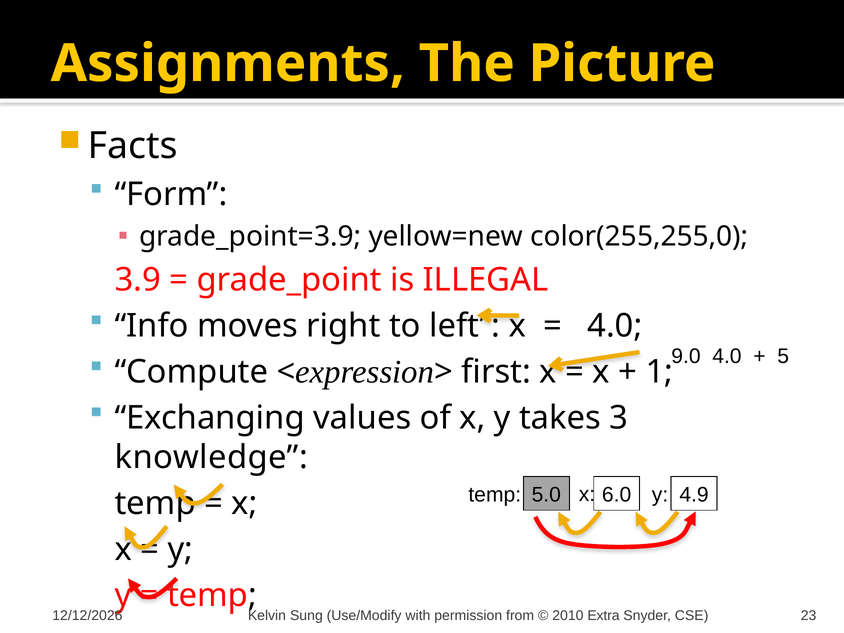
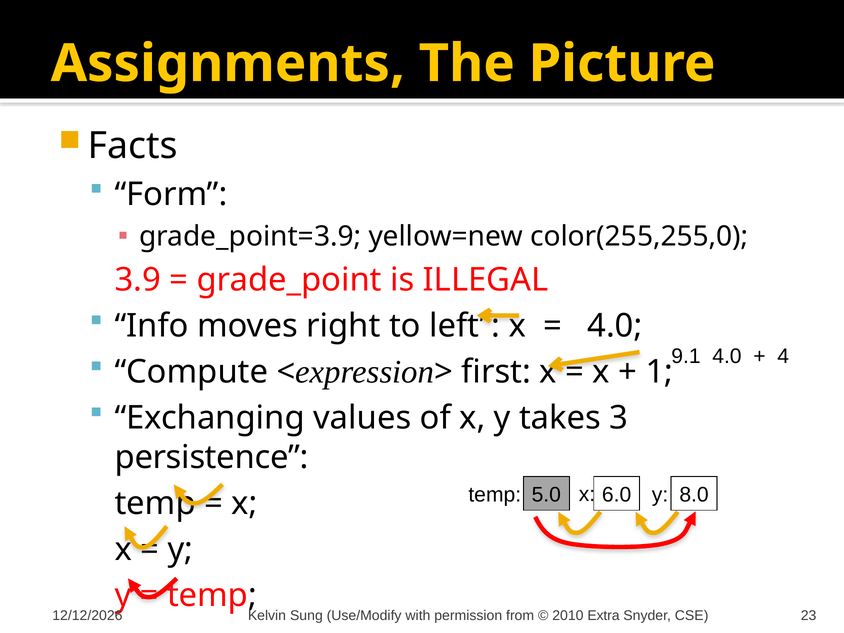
9.0: 9.0 -> 9.1 (686, 356)
5: 5 -> 4 (783, 356)
knowledge: knowledge -> persistence (212, 457)
4.9: 4.9 -> 8.0 (694, 495)
